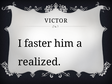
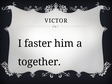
realized: realized -> together (39, 62)
